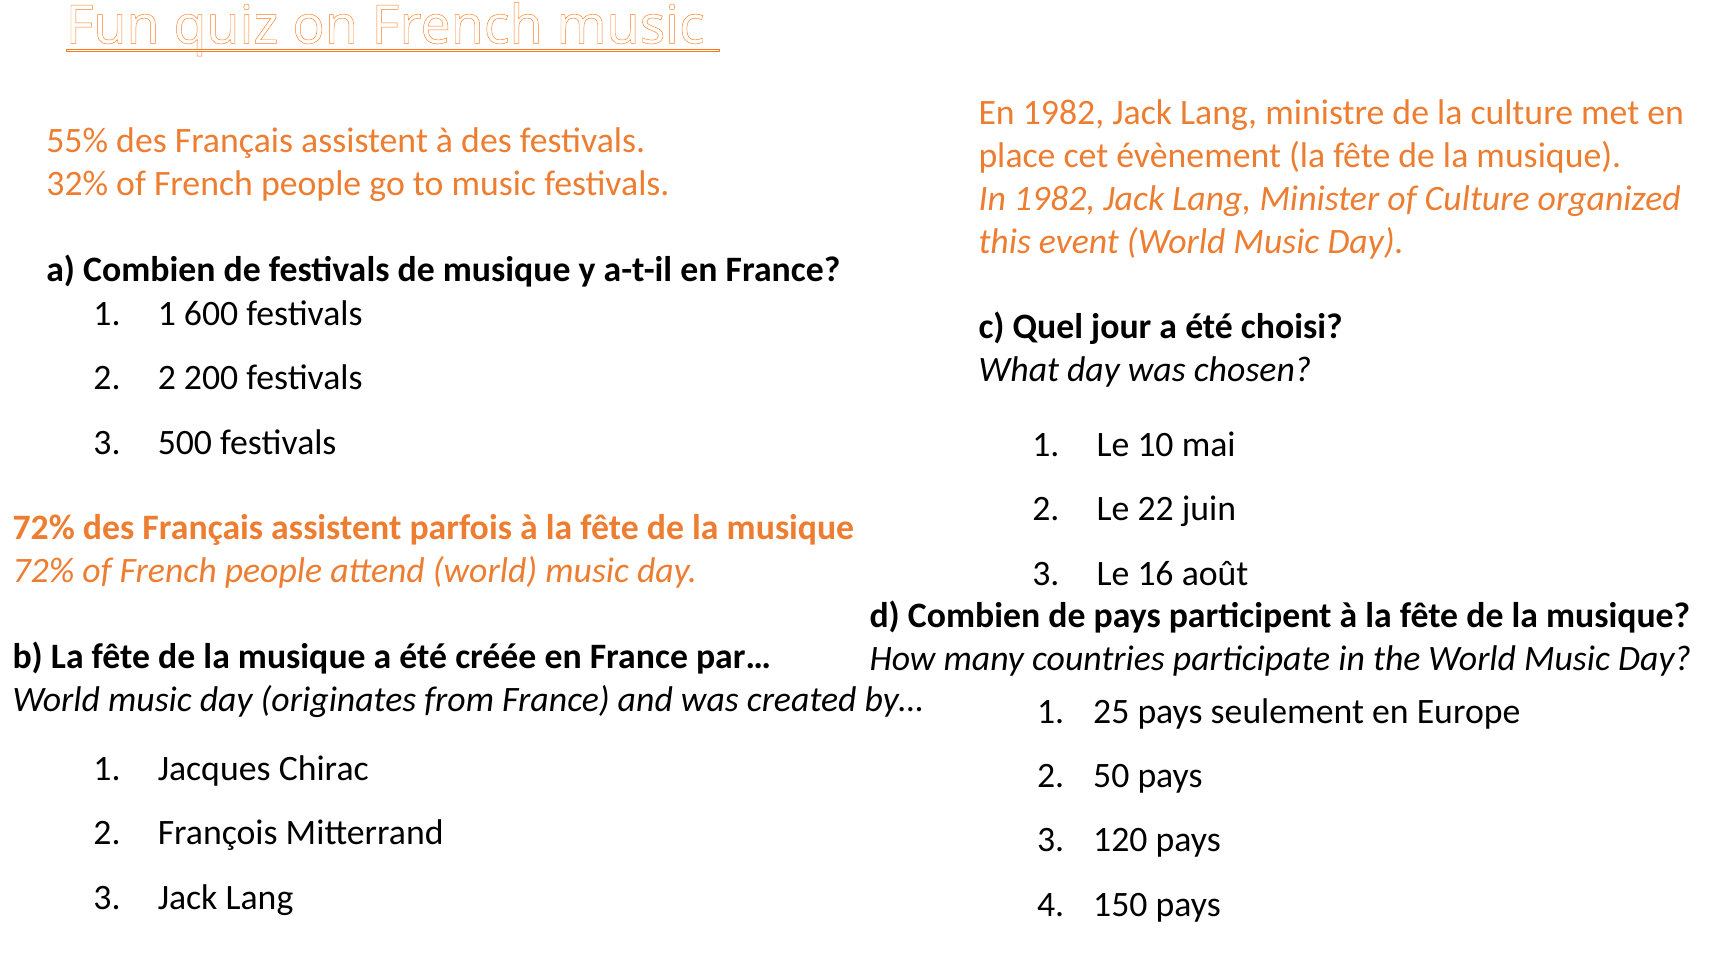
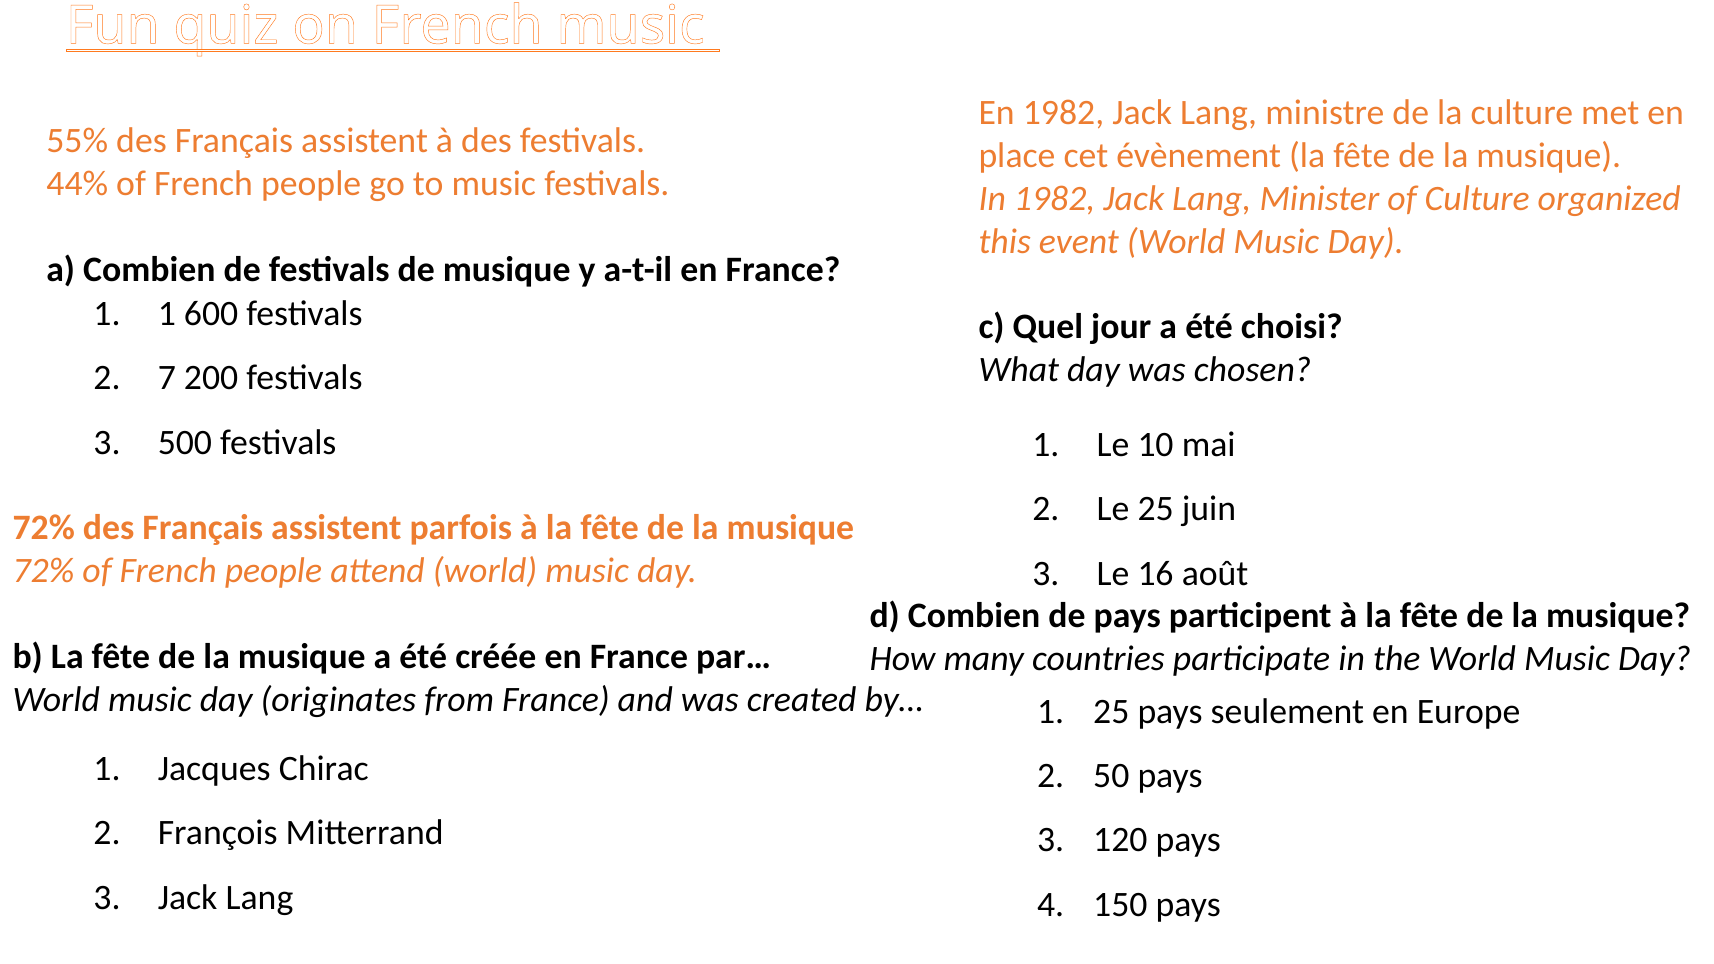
32%: 32% -> 44% (77, 184)
2: 2 -> 7 (167, 378)
Le 22: 22 -> 25 (1156, 509)
